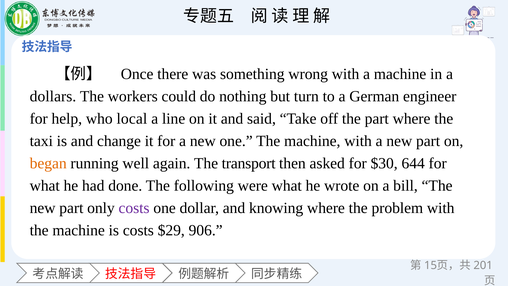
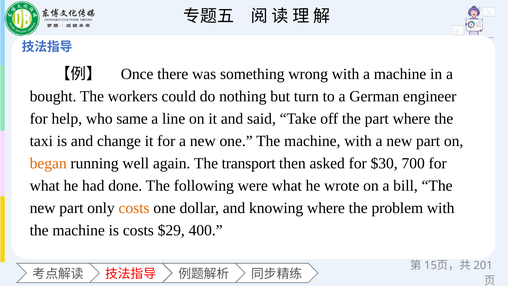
dollars: dollars -> bought (53, 96)
local: local -> same (132, 118)
644: 644 -> 700 (413, 163)
costs colour: purple -> orange (134, 208)
906: 906 -> 400 (206, 230)
